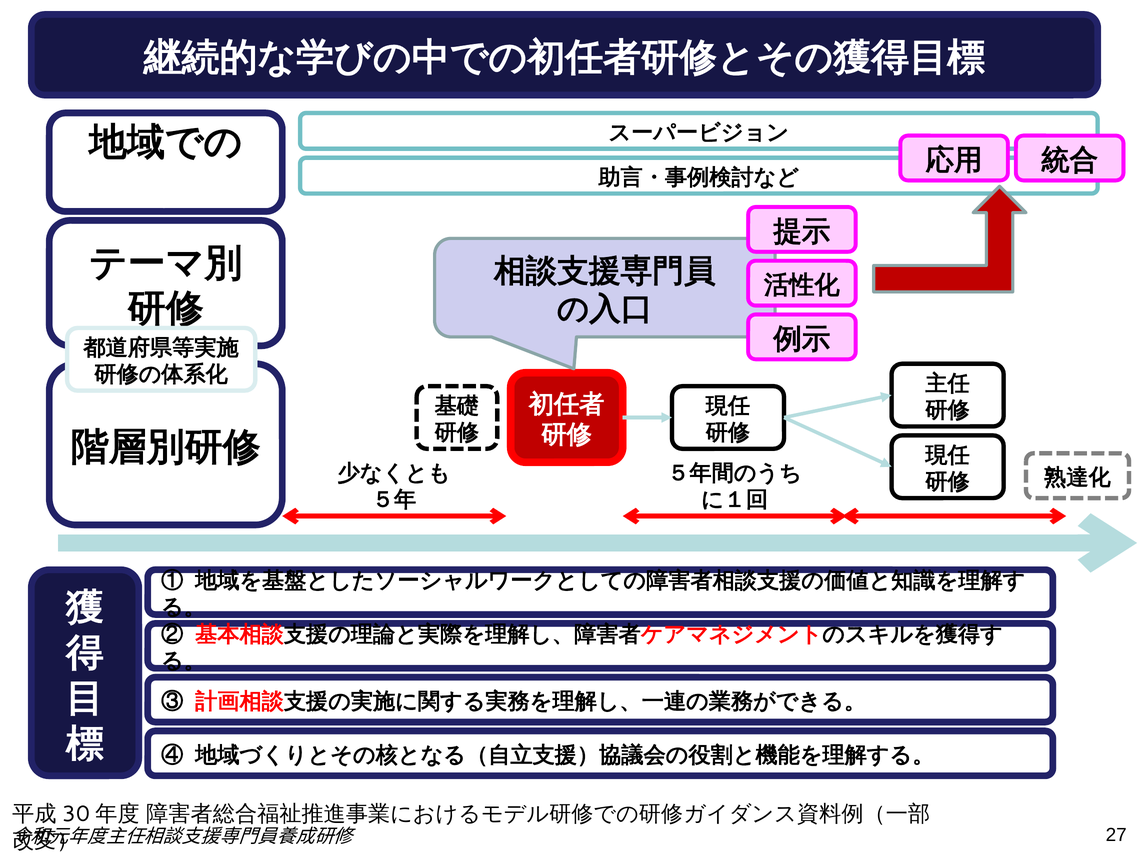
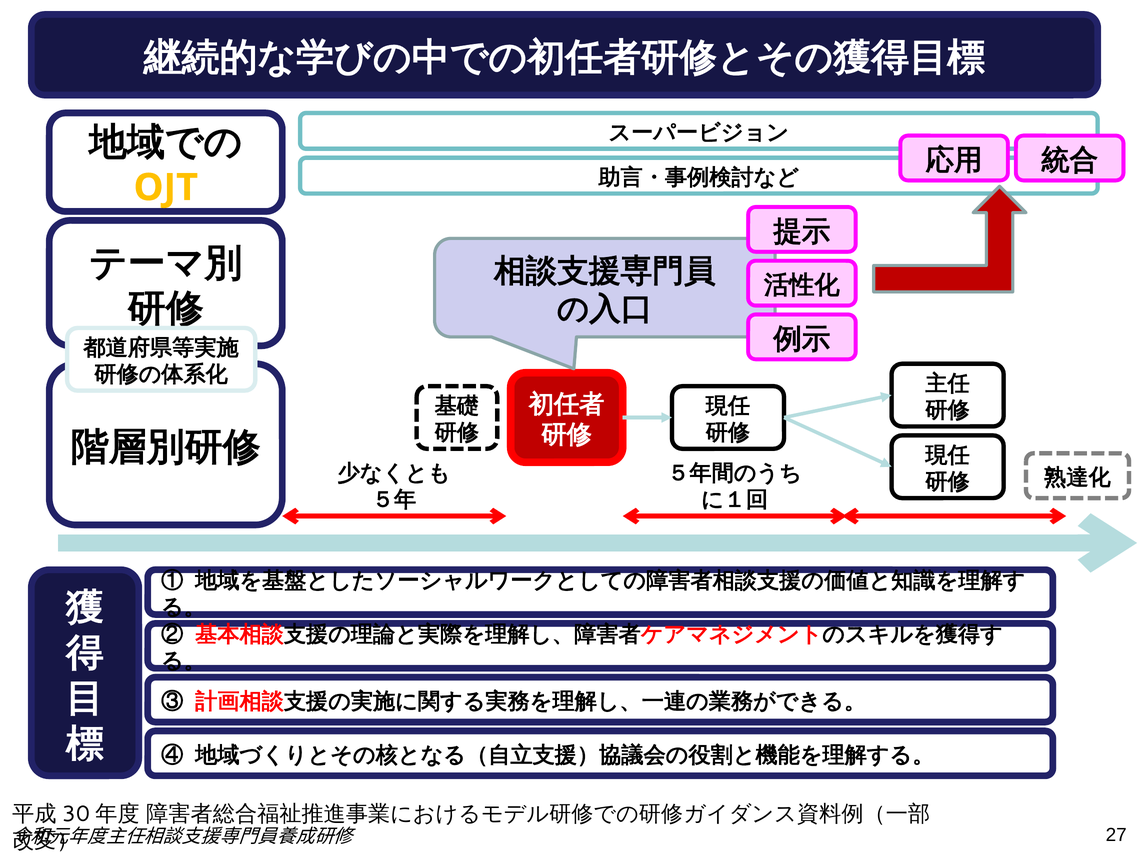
OJT colour: white -> yellow (166, 188)
